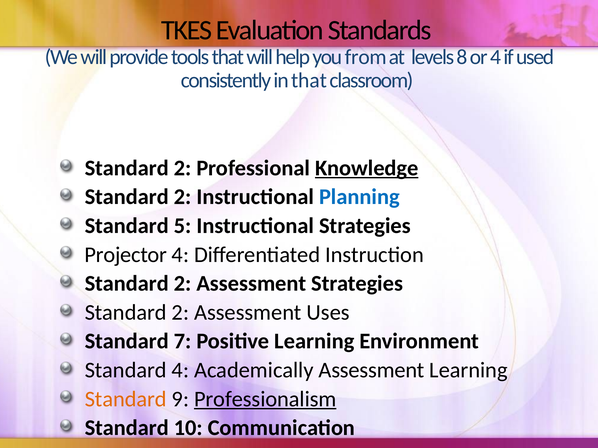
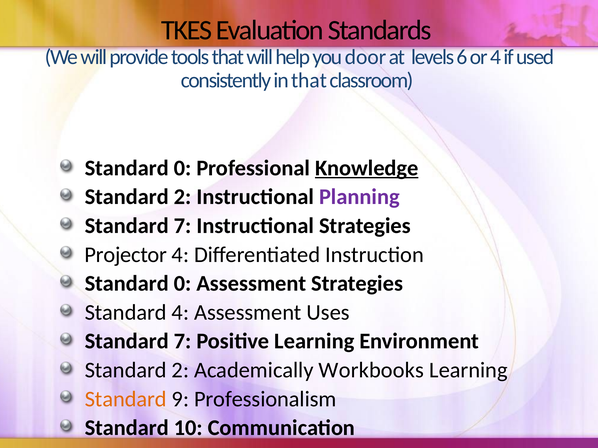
from: from -> door (366, 57)
8: 8 -> 6 (462, 57)
2: 2 -> 0 (183, 168)
Planning colour: blue -> purple (359, 197)
5: 5 -> 7 (183, 226)
2: 2 -> 0 (183, 284)
2: 2 -> 4 (180, 313)
4: 4 -> 2 (180, 371)
Academically Assessment: Assessment -> Workbooks (371, 371)
Professionalism underline: present -> none (265, 399)
